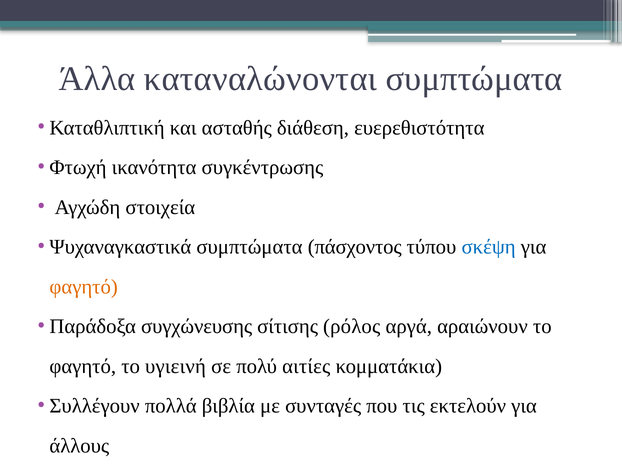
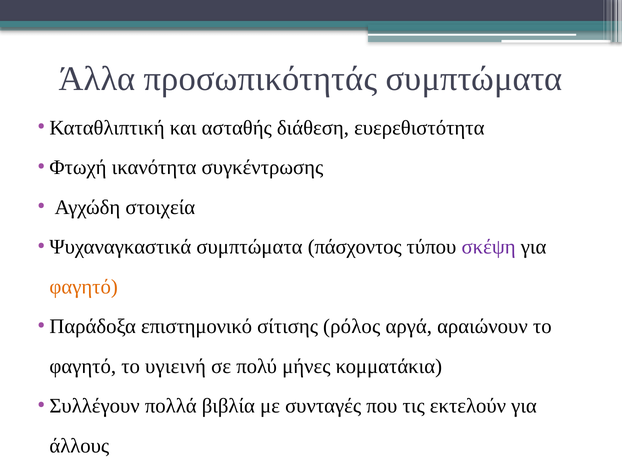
καταναλώνονται: καταναλώνονται -> προσωπικότητάς (261, 79)
σκέψη colour: blue -> purple (489, 247)
συγχώνευσης: συγχώνευσης -> επιστημονικό (197, 327)
αιτίες: αιτίες -> μήνες (306, 367)
